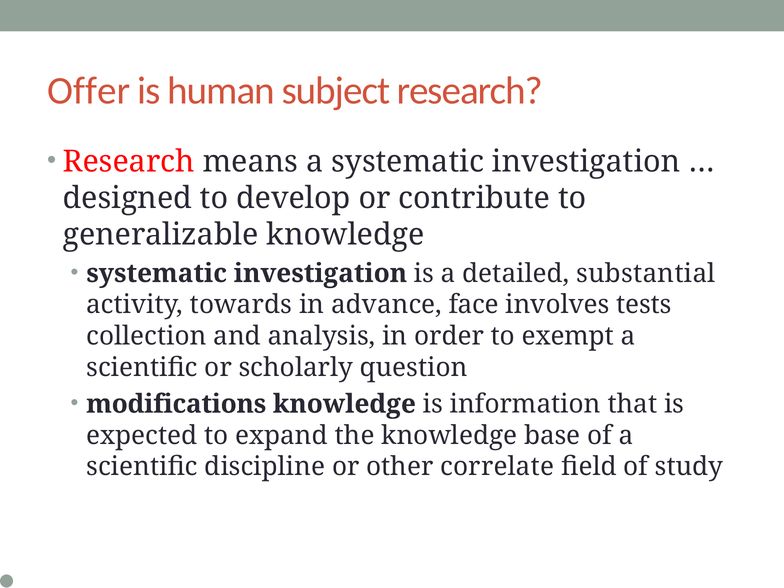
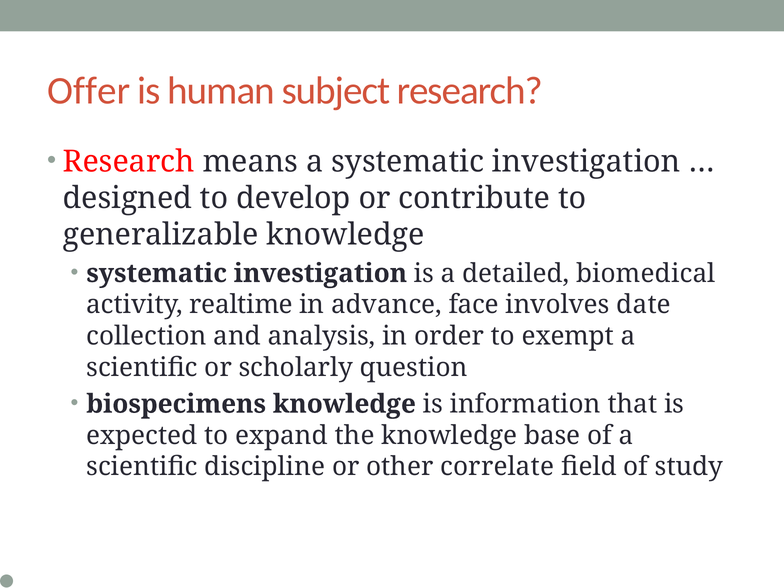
substantial: substantial -> biomedical (646, 273)
towards: towards -> realtime (241, 305)
tests: tests -> date (644, 305)
modifications: modifications -> biospecimens (176, 404)
